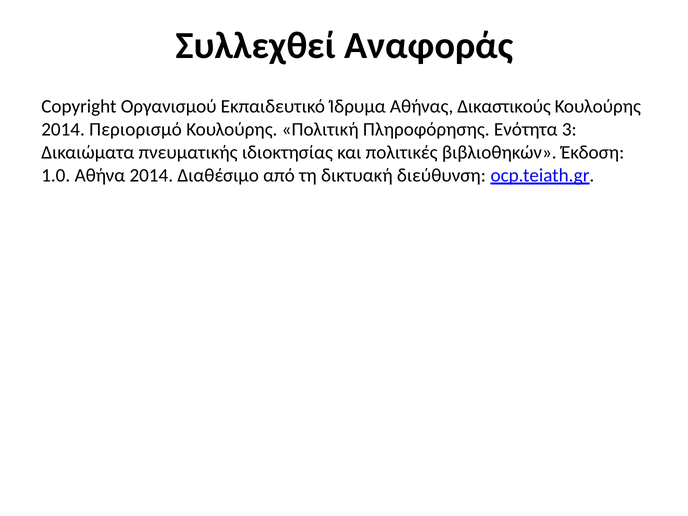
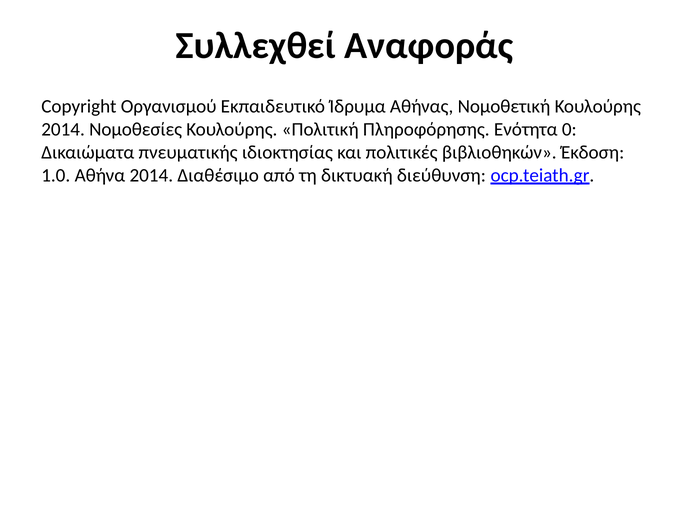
Δικαστικούς: Δικαστικούς -> Νομοθετική (504, 106)
Περιορισμό: Περιορισμό -> Νομοθεσίες (136, 129)
3: 3 -> 0 (569, 129)
